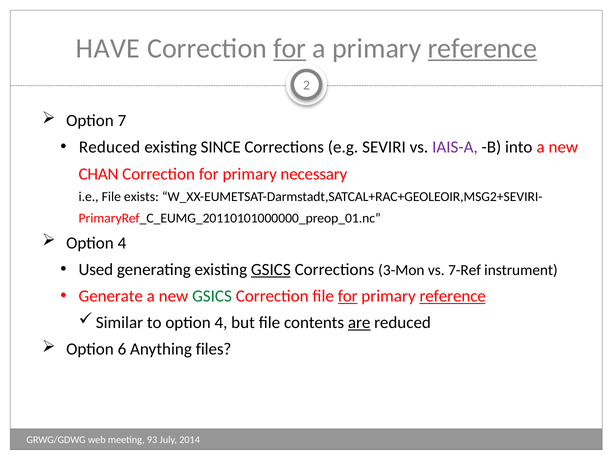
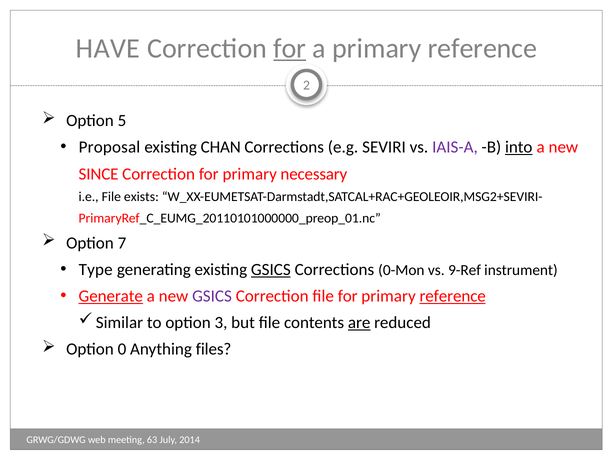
reference underline: present -> none (482, 48)
7: 7 -> 5 (122, 121)
Reduced: Reduced -> Proposal (110, 147)
SINCE: SINCE -> CHAN (221, 147)
into underline: none -> present (519, 147)
CHAN: CHAN -> SINCE (99, 174)
4: 4 -> 7 (122, 243)
Used: Used -> Type (96, 269)
3-Mon: 3-Mon -> 0-Mon (401, 270)
7-Ref: 7-Ref -> 9-Ref (465, 270)
Generate underline: none -> present (111, 296)
GSICS colour: green -> purple (212, 296)
for underline: present -> none (348, 296)
to option 4: 4 -> 3 (221, 323)
6: 6 -> 0 (122, 349)
93: 93 -> 63 (152, 440)
